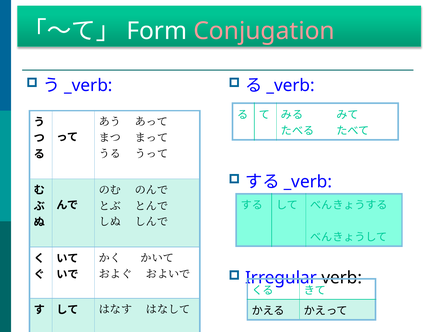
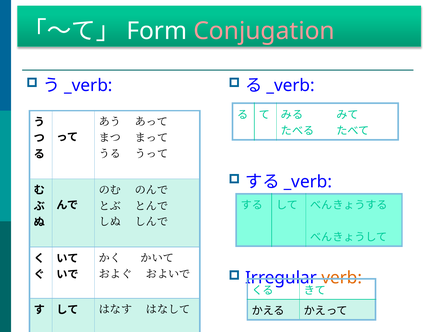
verb colour: black -> orange (342, 278)
